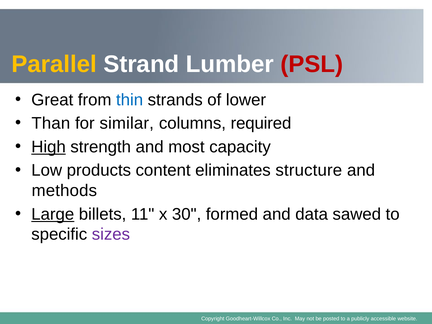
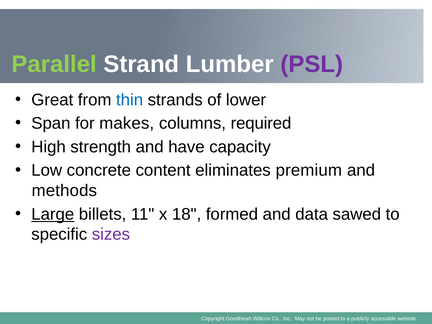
Parallel colour: yellow -> light green (54, 64)
PSL colour: red -> purple (312, 64)
Than: Than -> Span (51, 123)
similar: similar -> makes (127, 123)
High underline: present -> none (49, 147)
most: most -> have (186, 147)
products: products -> concrete (99, 170)
structure: structure -> premium (309, 170)
30: 30 -> 18 (187, 214)
